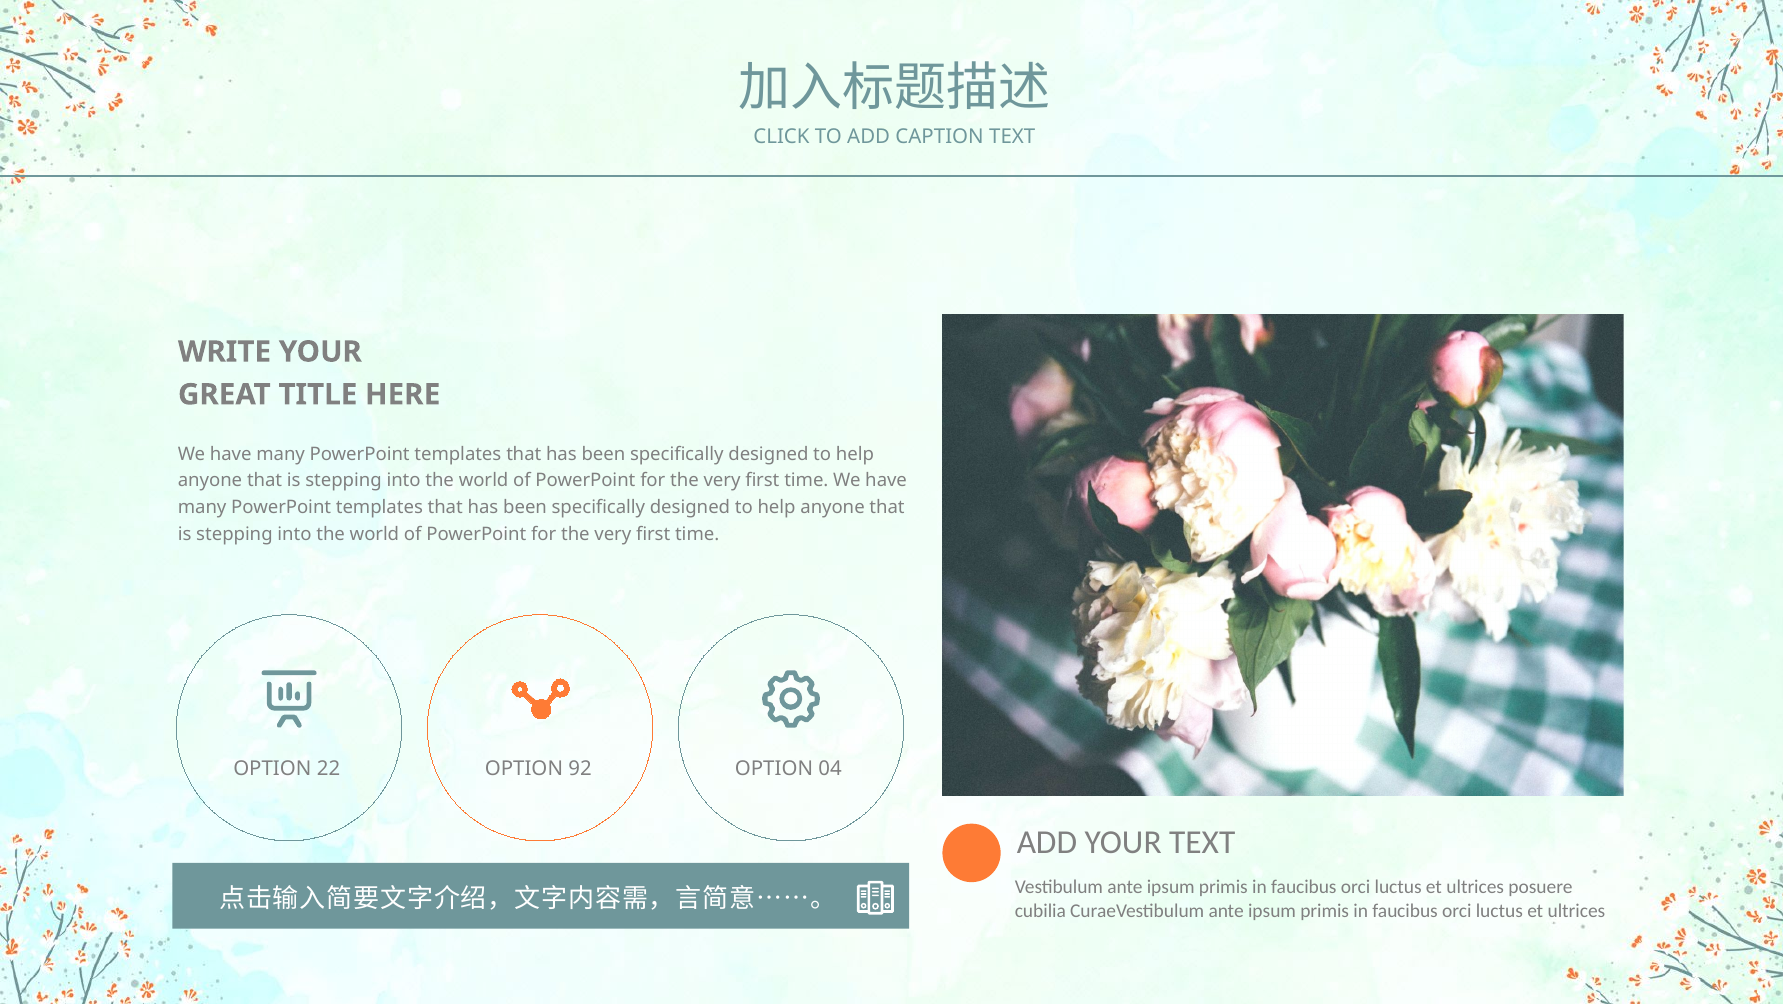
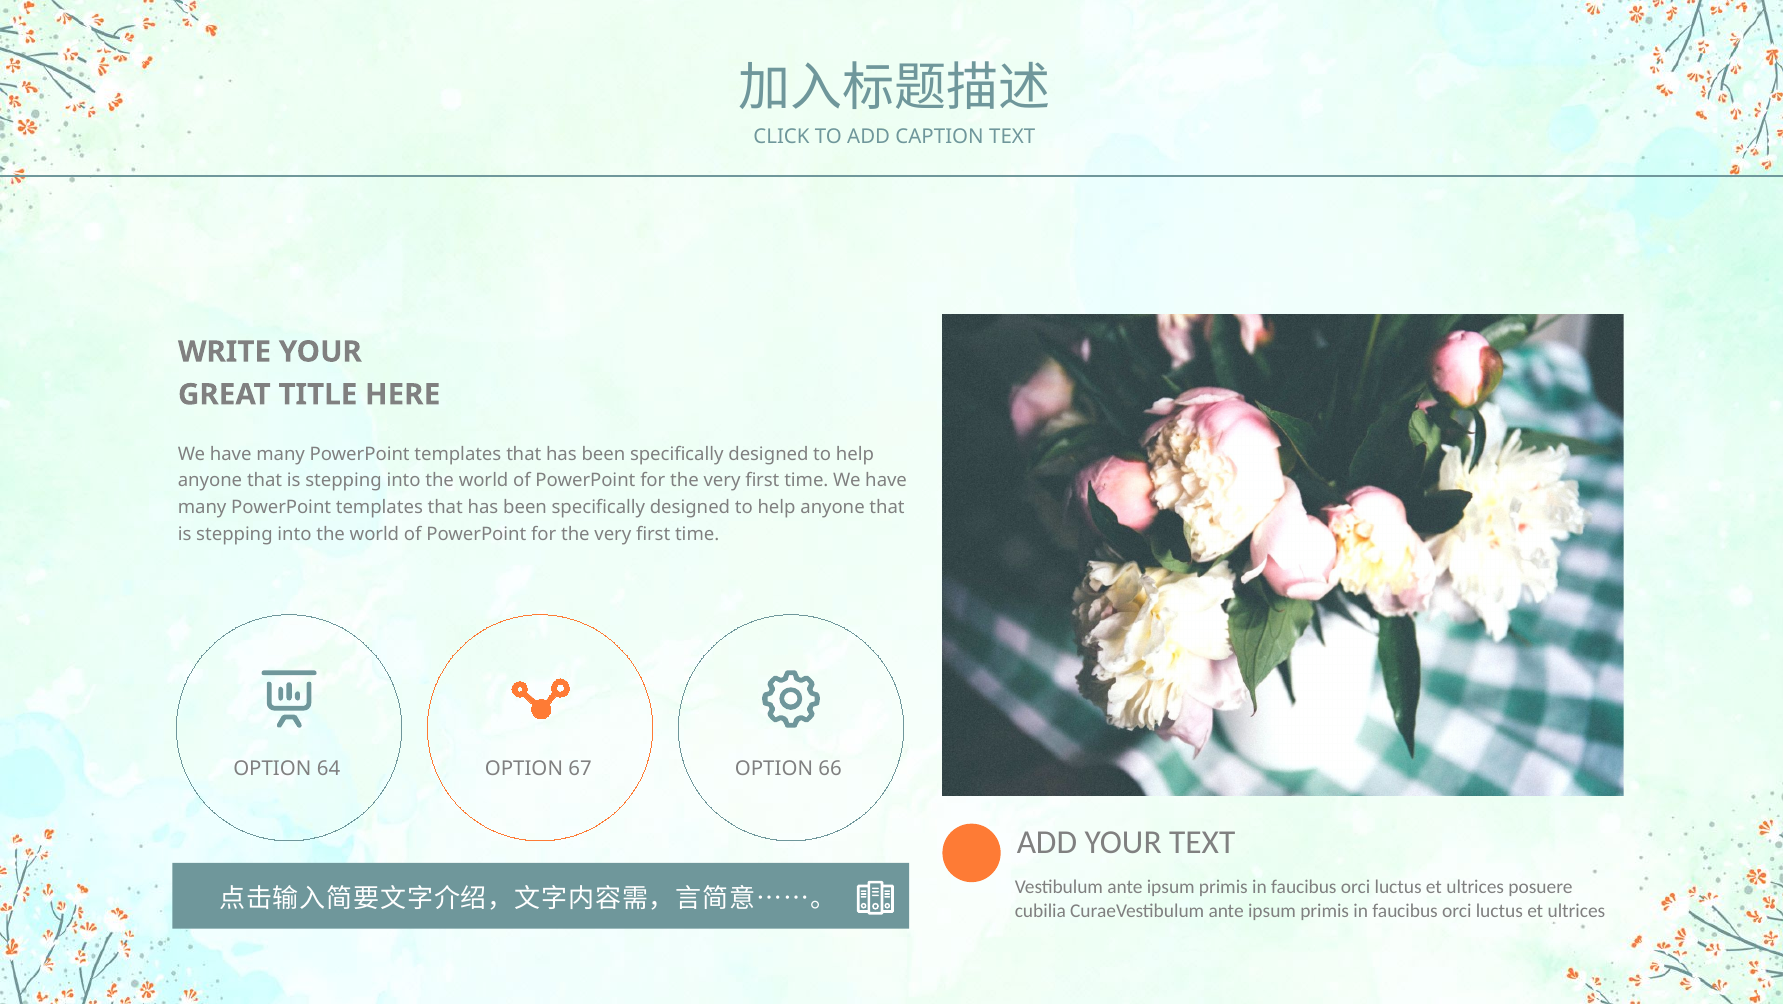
22: 22 -> 64 (329, 768)
92: 92 -> 67 (580, 768)
04: 04 -> 66 (830, 768)
